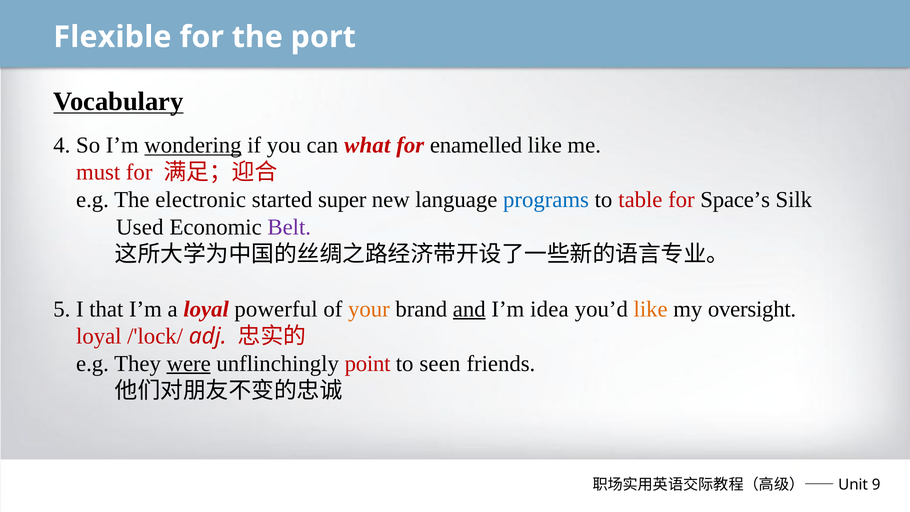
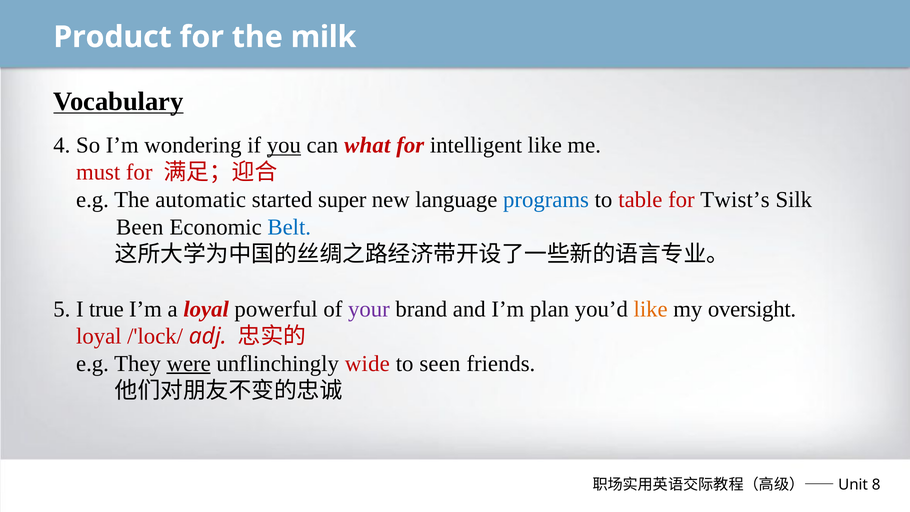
Flexible: Flexible -> Product (113, 37)
port: port -> milk (323, 37)
wondering underline: present -> none (193, 145)
you underline: none -> present (284, 145)
enamelled: enamelled -> intelligent (476, 145)
electronic: electronic -> automatic (201, 200)
Space’s: Space’s -> Twist’s (735, 200)
Used: Used -> Been (140, 227)
Belt colour: purple -> blue (289, 227)
that: that -> true (106, 309)
your colour: orange -> purple (369, 309)
and underline: present -> none (469, 309)
idea: idea -> plan (550, 309)
point: point -> wide (367, 364)
9: 9 -> 8 (876, 484)
